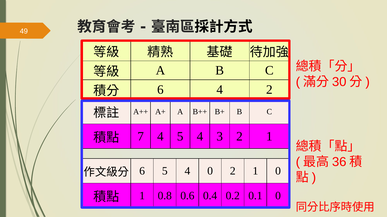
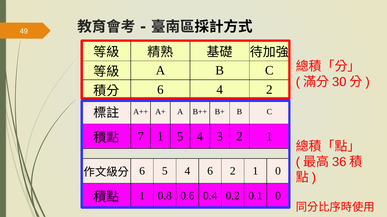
7 4: 4 -> 1 (160, 137)
4 0: 0 -> 6 (210, 172)
